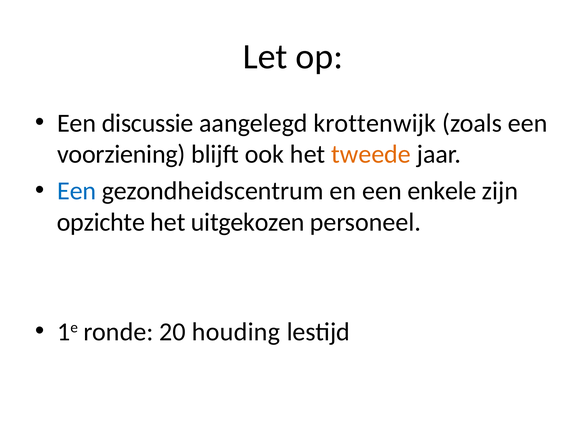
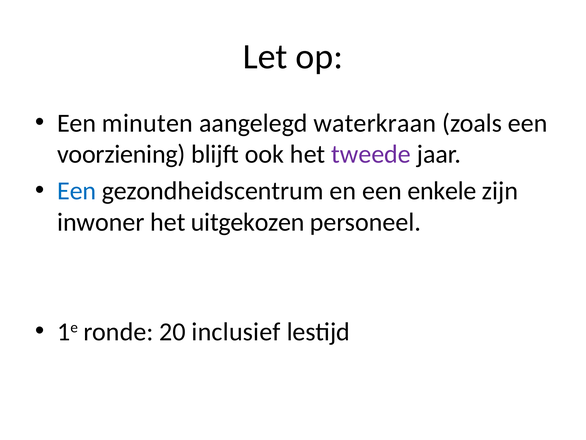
discussie: discussie -> minuten (147, 123)
krottenwijk: krottenwijk -> waterkraan (375, 123)
tweede colour: orange -> purple (371, 154)
opzichte: opzichte -> inwoner (101, 222)
houding: houding -> inclusief (236, 331)
